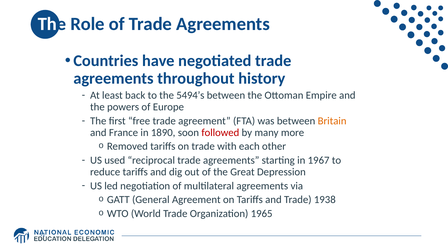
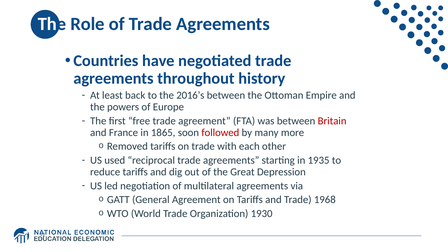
5494’s: 5494’s -> 2016’s (190, 95)
Britain colour: orange -> red (332, 121)
1890: 1890 -> 1865 (163, 133)
1967: 1967 -> 1935 (319, 160)
1938: 1938 -> 1968 (325, 200)
1965: 1965 -> 1930 (262, 214)
